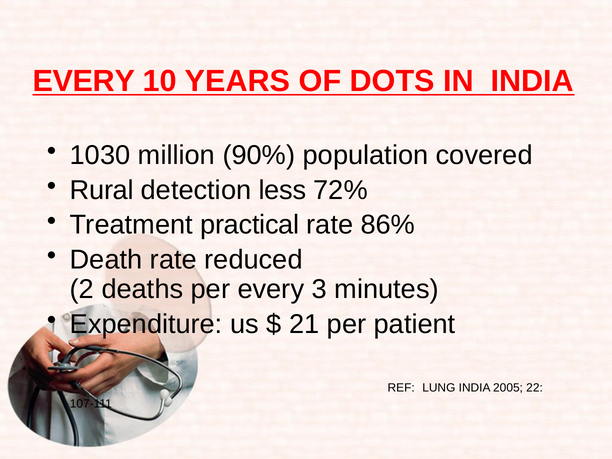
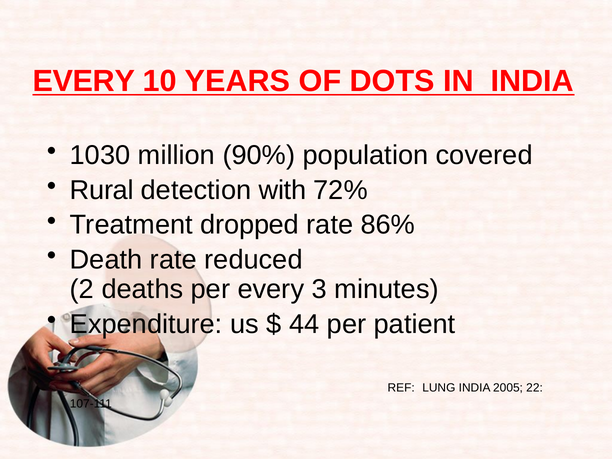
less: less -> with (282, 190)
practical: practical -> dropped (250, 225)
21: 21 -> 44 (304, 324)
